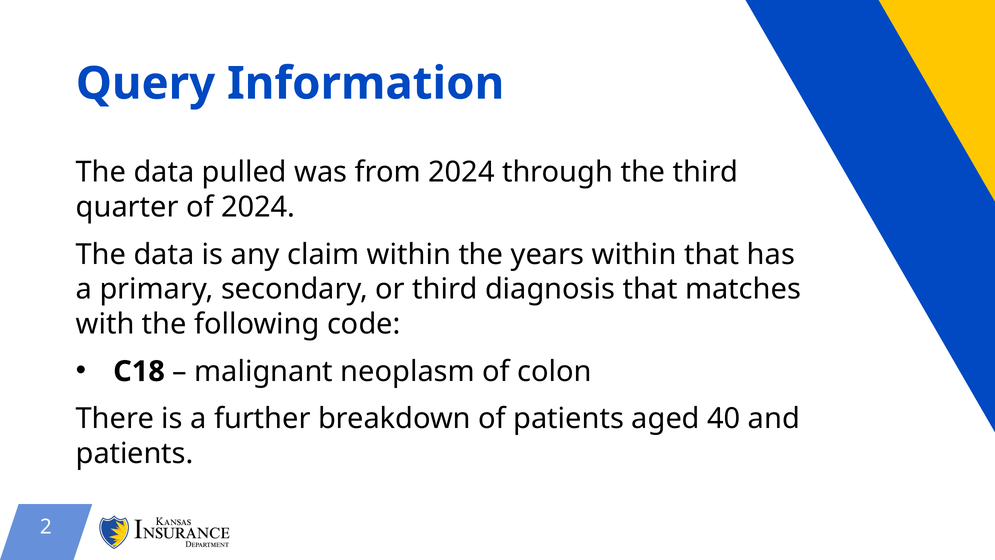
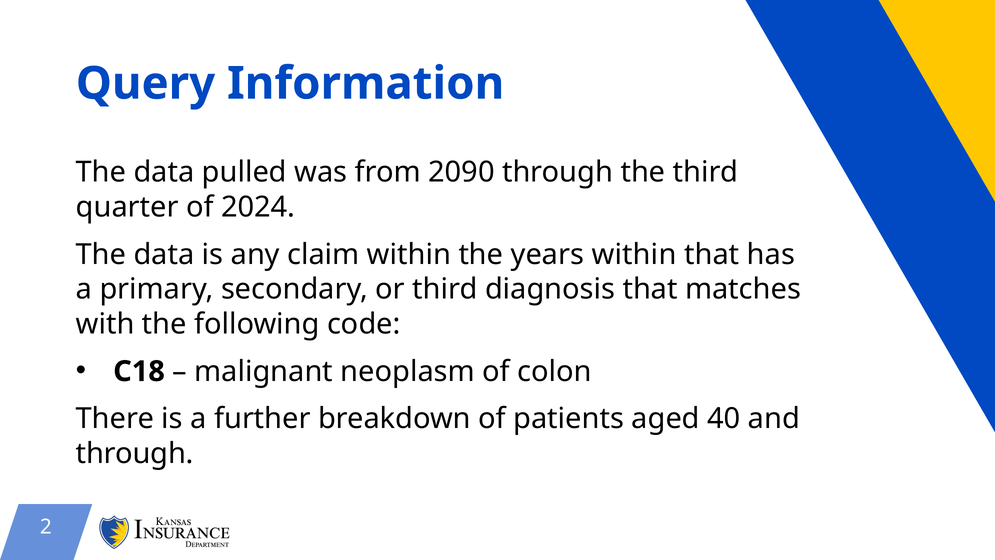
from 2024: 2024 -> 2090 (461, 172)
patients: patients -> through (135, 453)
